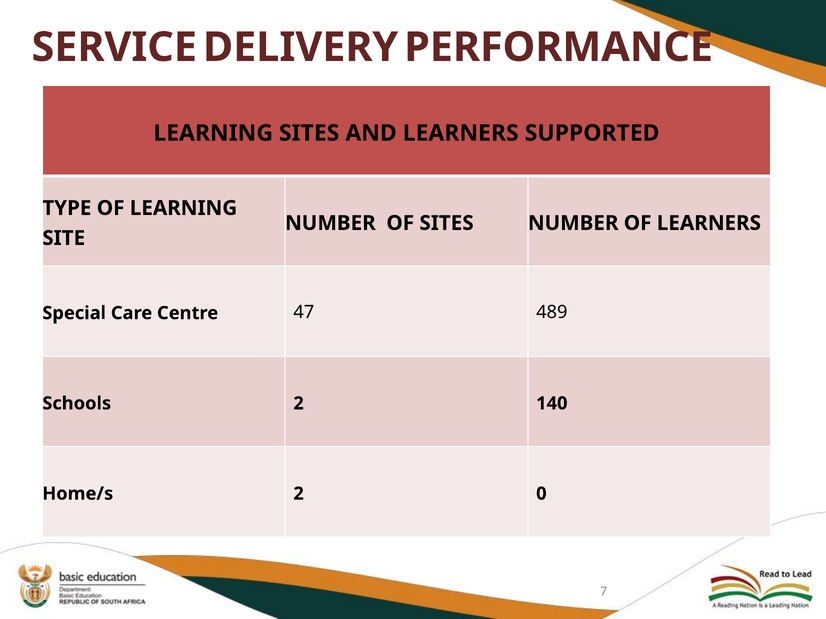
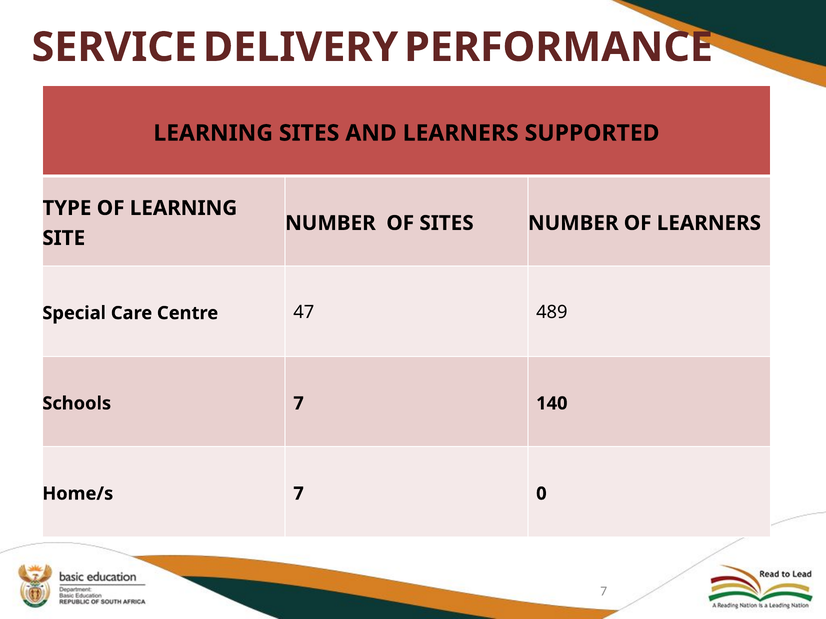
Schools 2: 2 -> 7 (299, 404)
Home/s 2: 2 -> 7 (299, 494)
